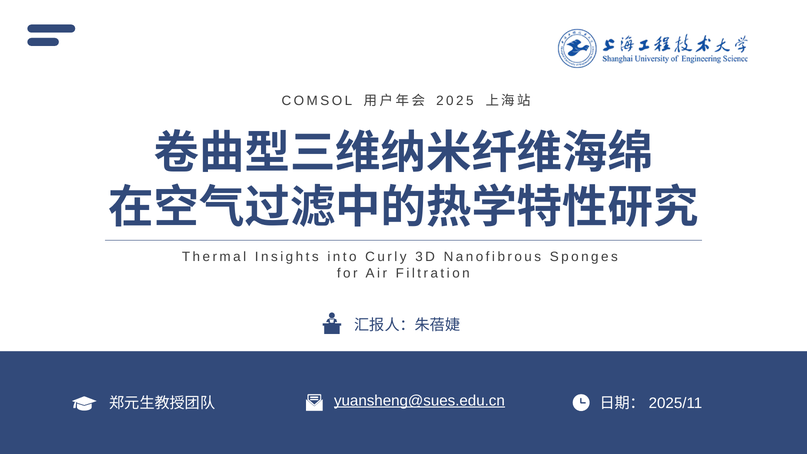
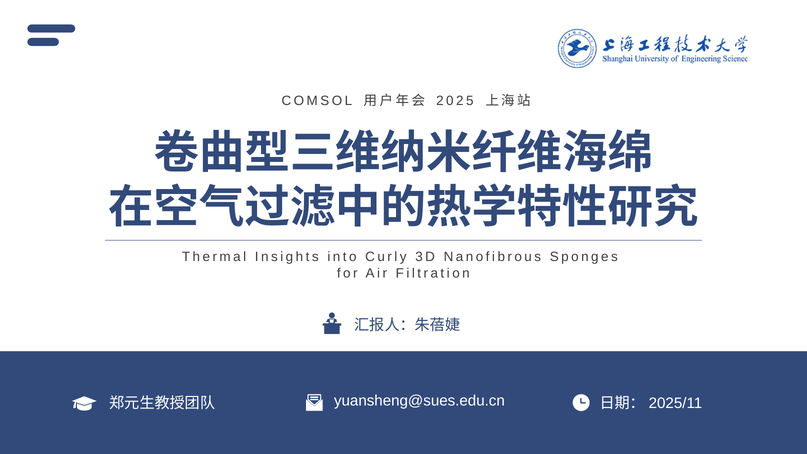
yuansheng@sues.edu.cn underline: present -> none (419, 401)
